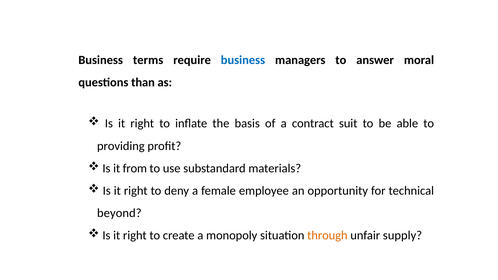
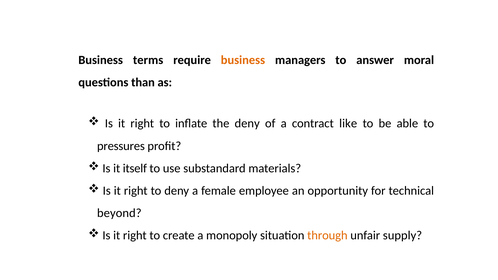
business colour: blue -> orange (243, 60)
the basis: basis -> deny (247, 124)
suit: suit -> like (348, 124)
providing: providing -> pressures (121, 146)
from: from -> itself (135, 168)
